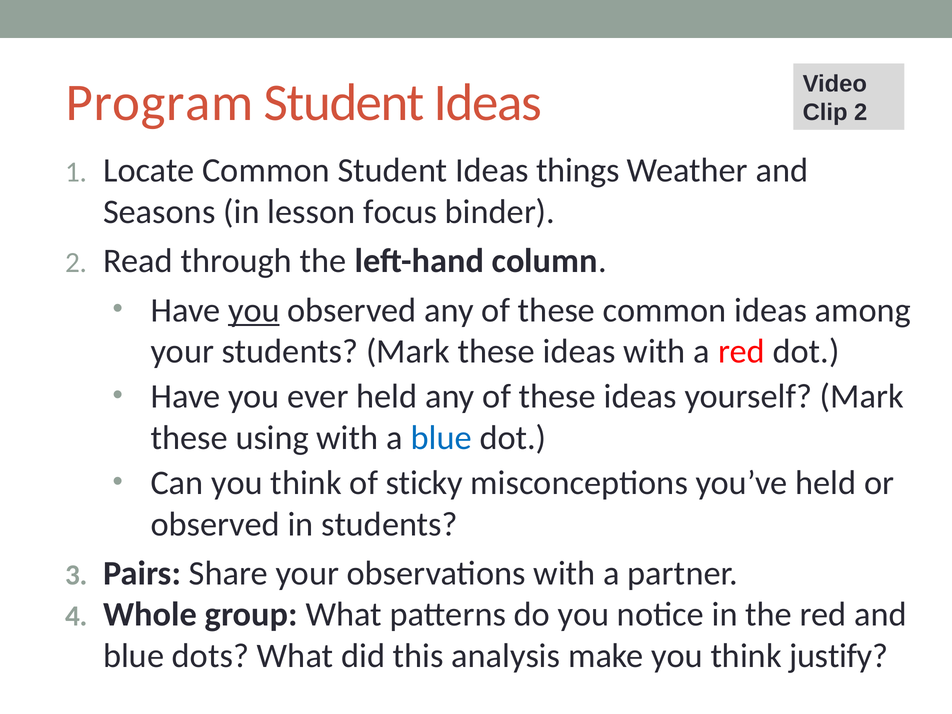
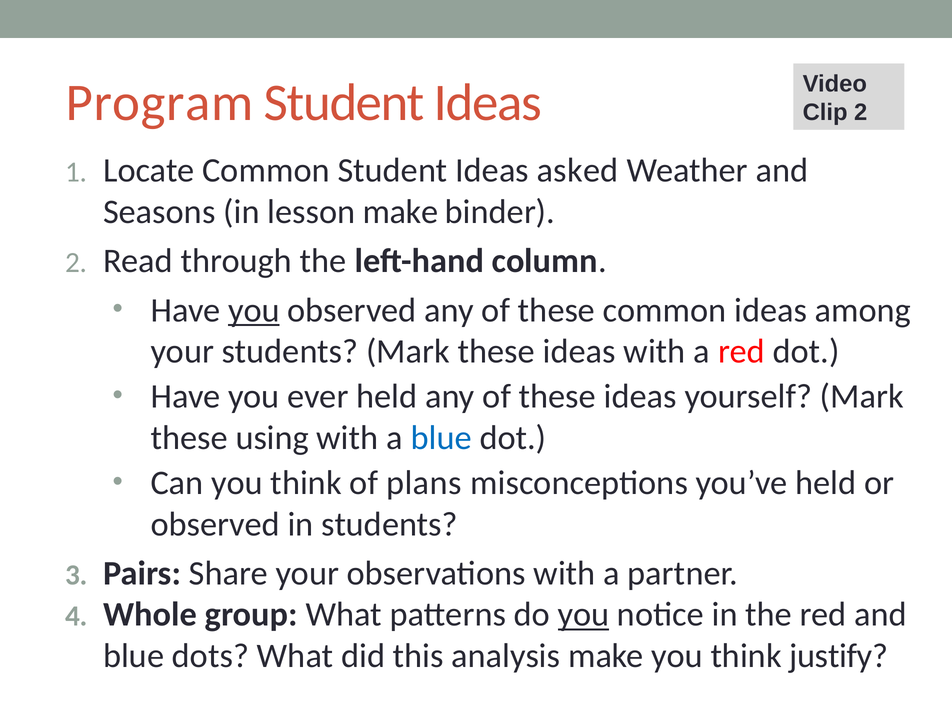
things: things -> asked (578, 171)
lesson focus: focus -> make (400, 212)
sticky: sticky -> plans (424, 483)
you underline: none -> present (584, 615)
